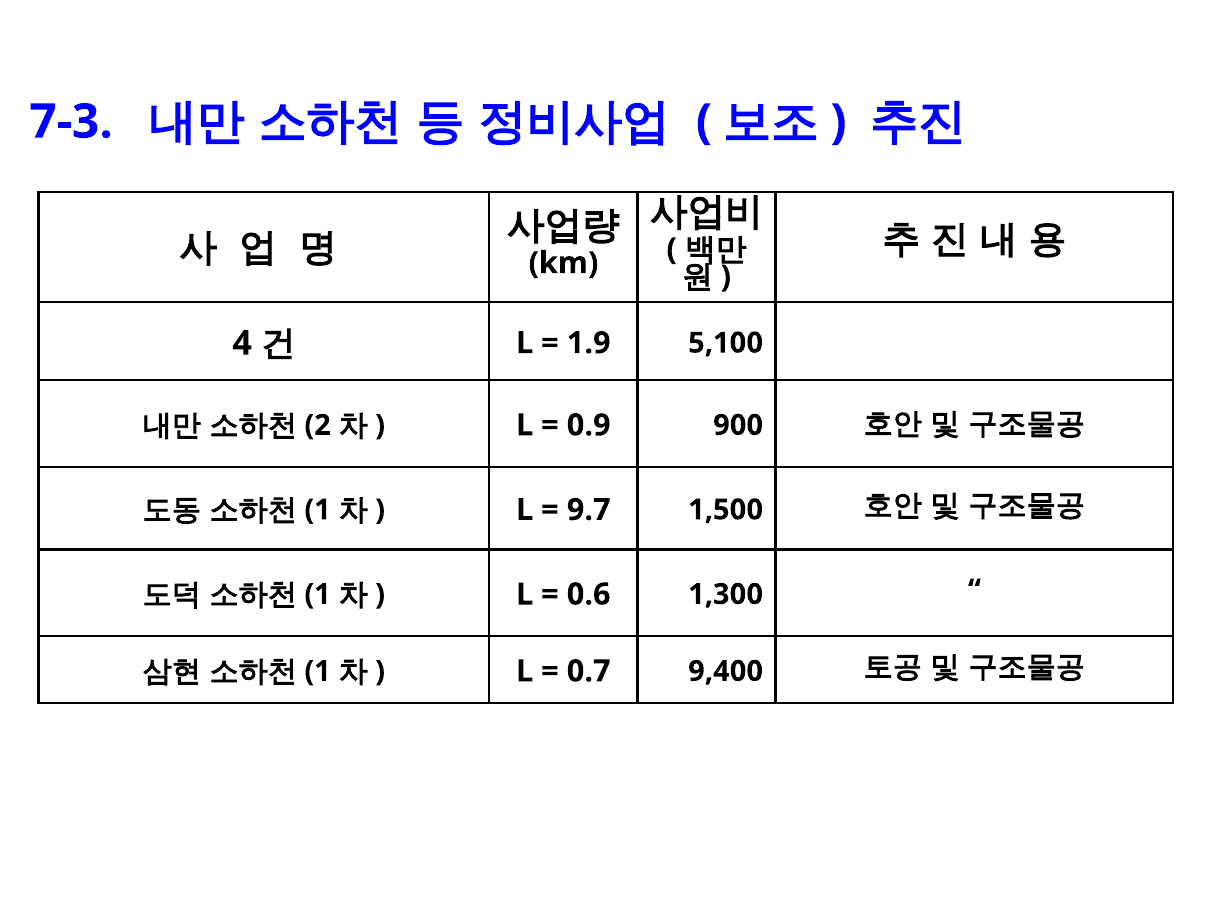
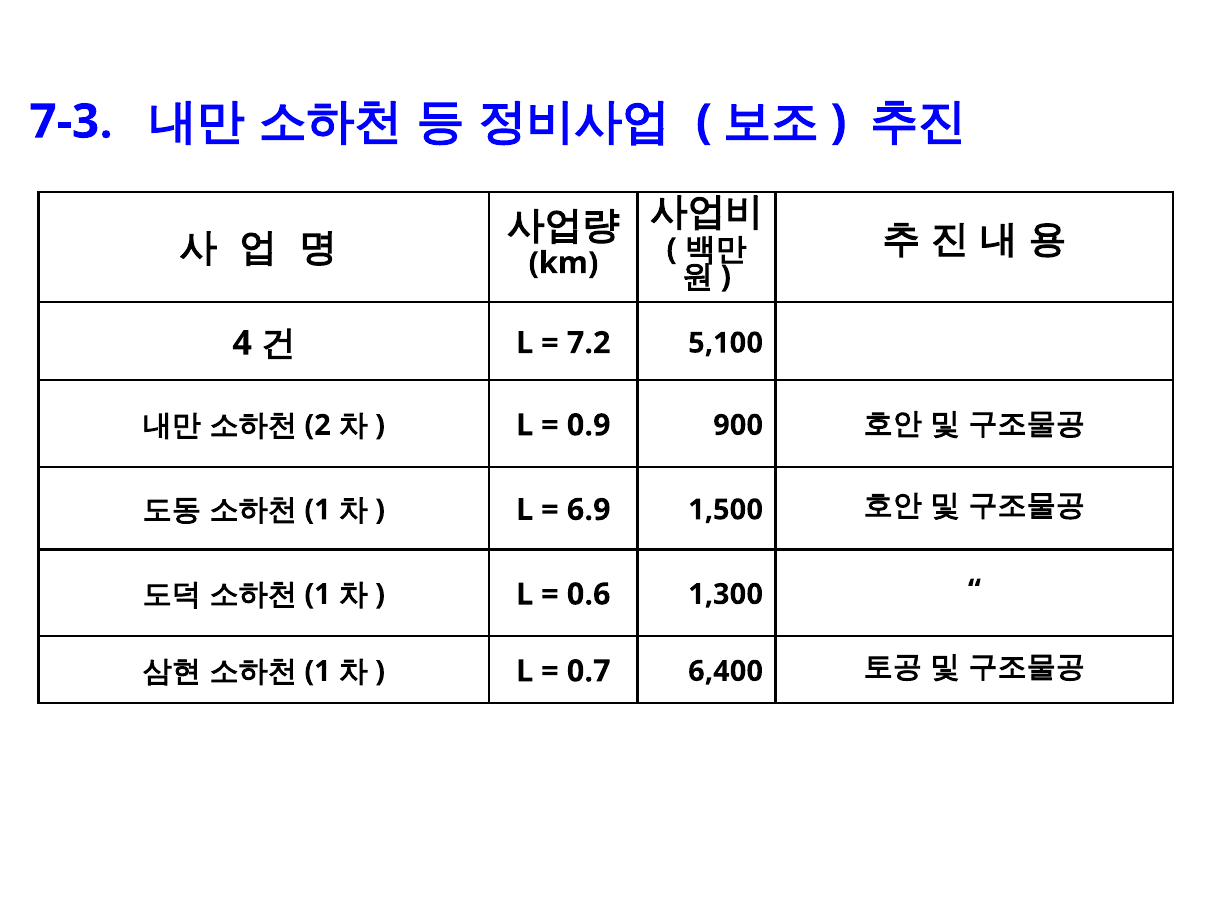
1.9: 1.9 -> 7.2 (589, 343)
9.7: 9.7 -> 6.9 (589, 510)
9,400: 9,400 -> 6,400 (726, 671)
